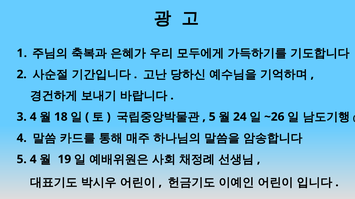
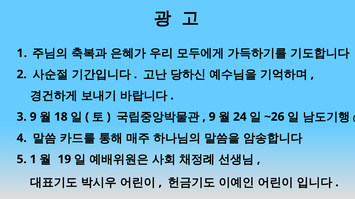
3 4: 4 -> 9 (33, 117)
5: 5 -> 9 (212, 117)
5 4: 4 -> 1 (33, 160)
